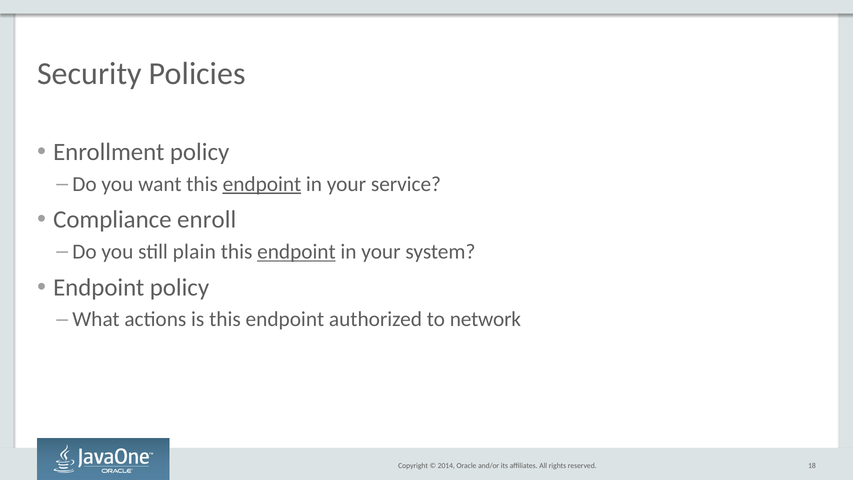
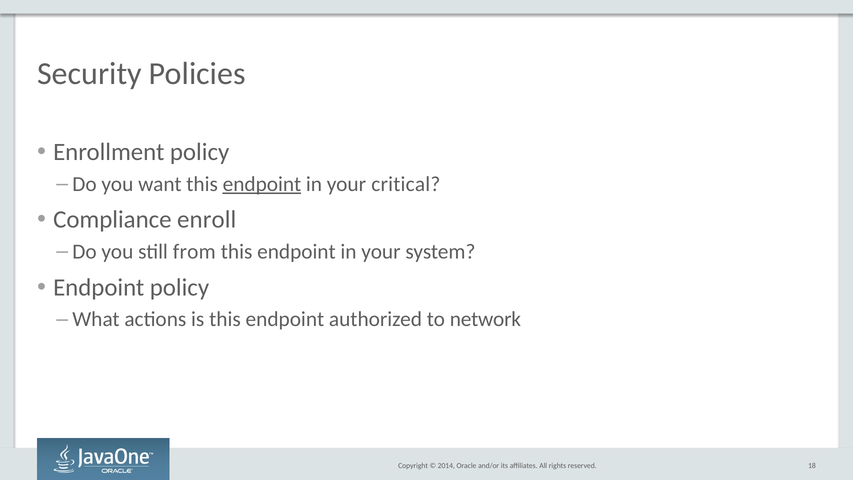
service: service -> critical (406, 184)
plain: plain -> from (194, 252)
endpoint underline: present -> none (296, 252)
